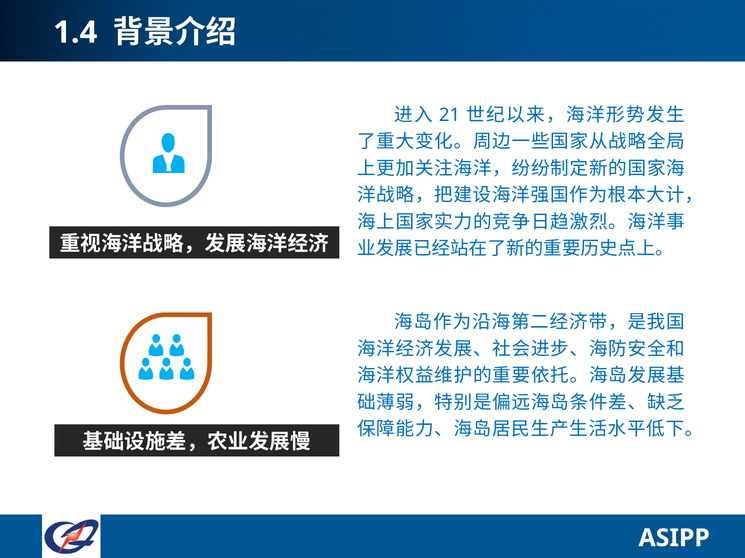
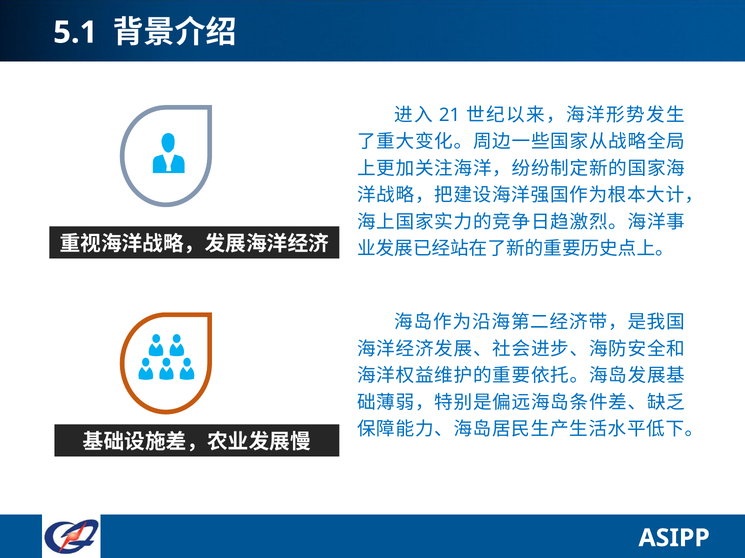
1.4: 1.4 -> 5.1 (75, 32)
